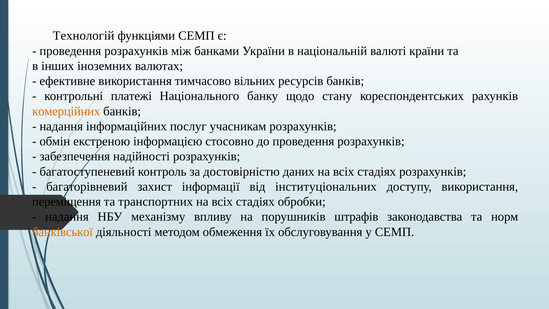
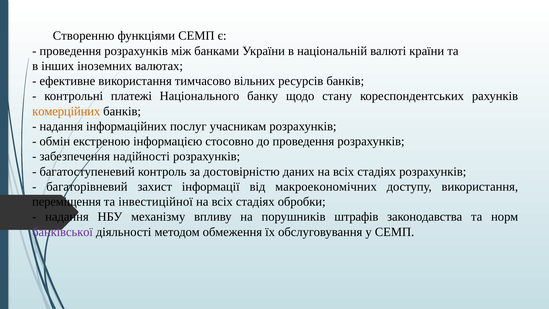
Технологій: Технологій -> Створенню (84, 36)
інституціональних: інституціональних -> макроекономічних (326, 187)
транспортних: транспортних -> інвестиційної (156, 202)
банківської colour: orange -> purple (63, 232)
